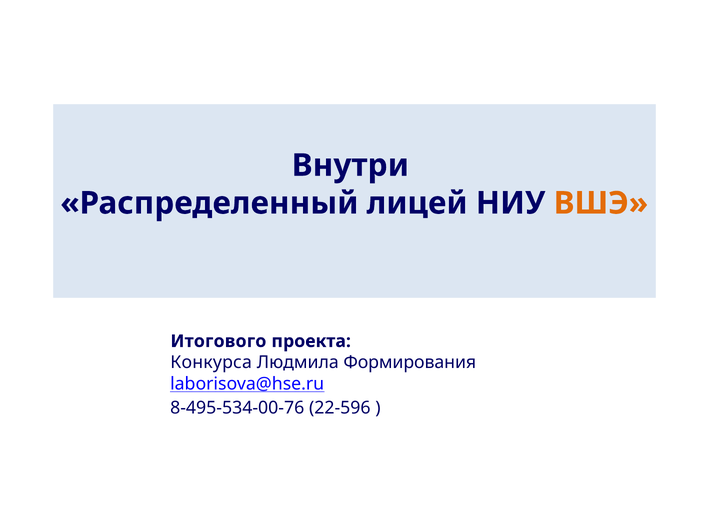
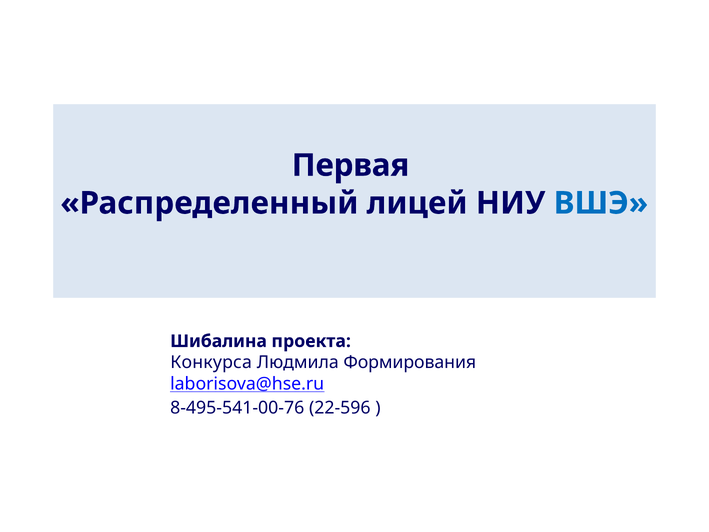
Внутри: Внутри -> Первая (351, 165)
ВШЭ colour: orange -> blue (601, 203)
Итогового: Итогового -> Шибалина (219, 341)
8-495-534-00-76: 8-495-534-00-76 -> 8-495-541-00-76 (237, 408)
